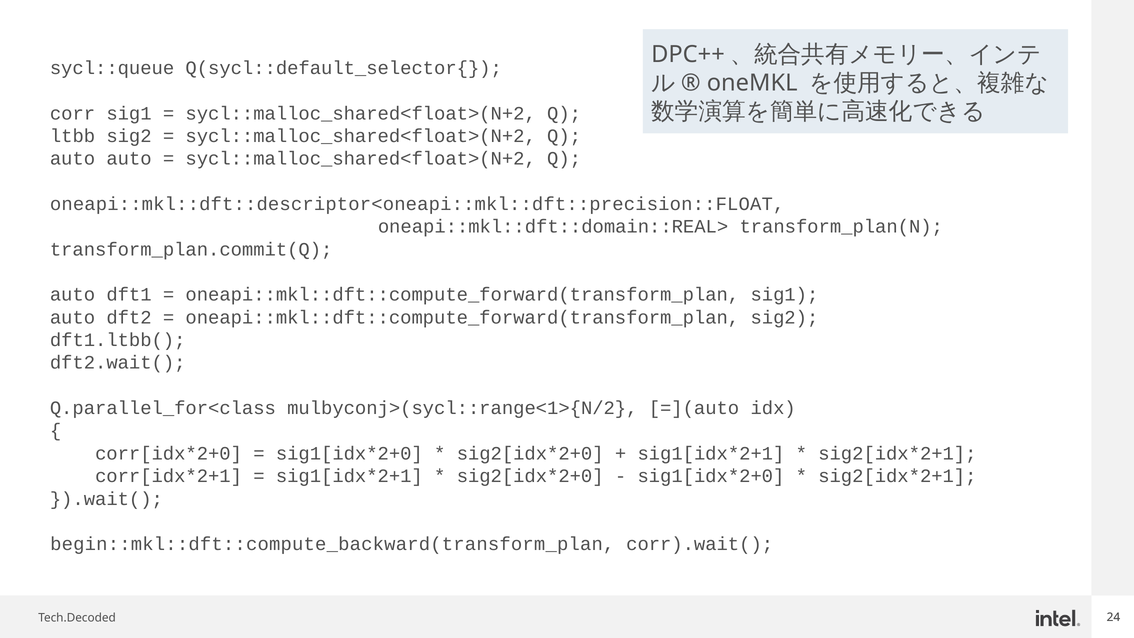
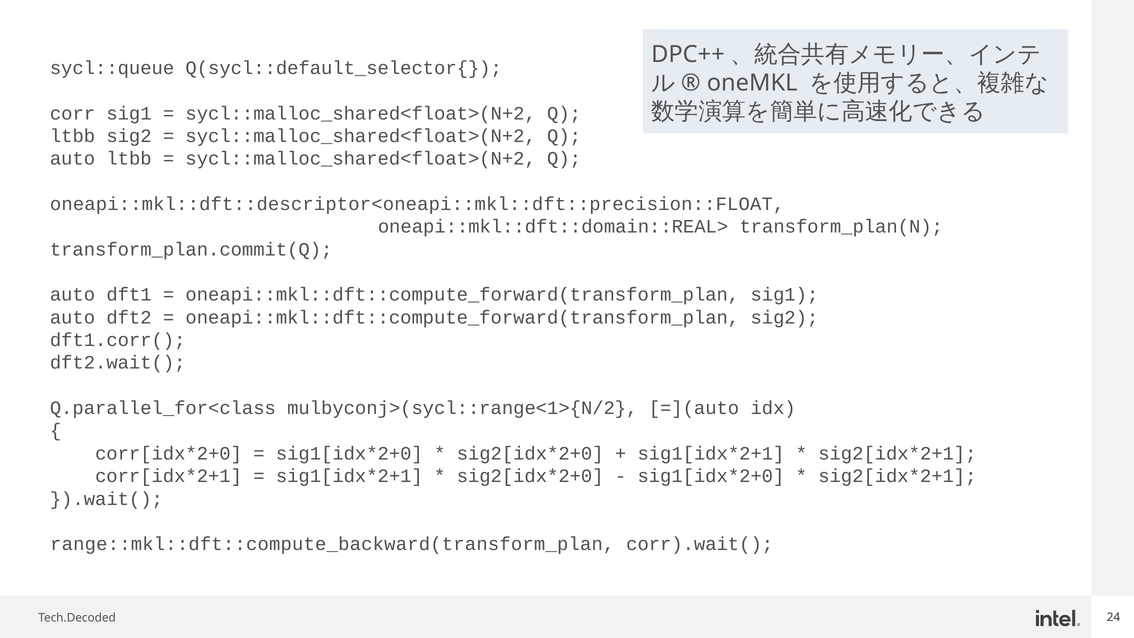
auto auto: auto -> ltbb (129, 159)
dft1.ltbb(: dft1.ltbb( -> dft1.corr( (118, 340)
begin::mkl::dft::compute_backward(transform_plan: begin::mkl::dft::compute_backward(transform_plan -> range::mkl::dft::compute_backward(transform_plan (332, 544)
